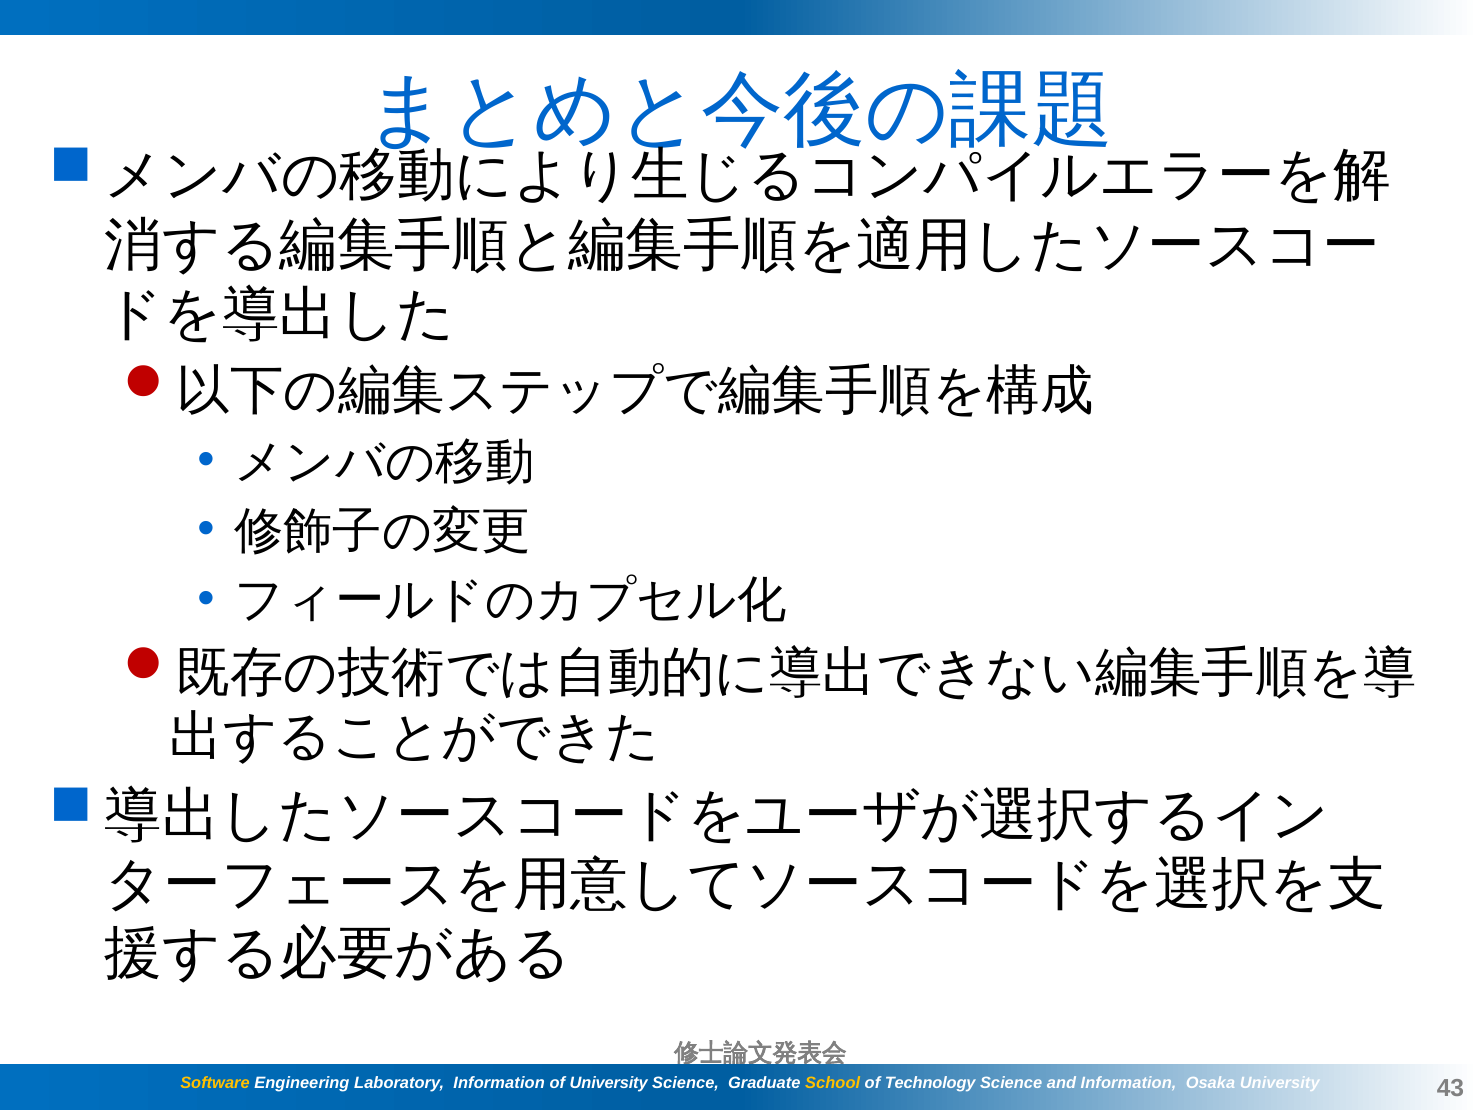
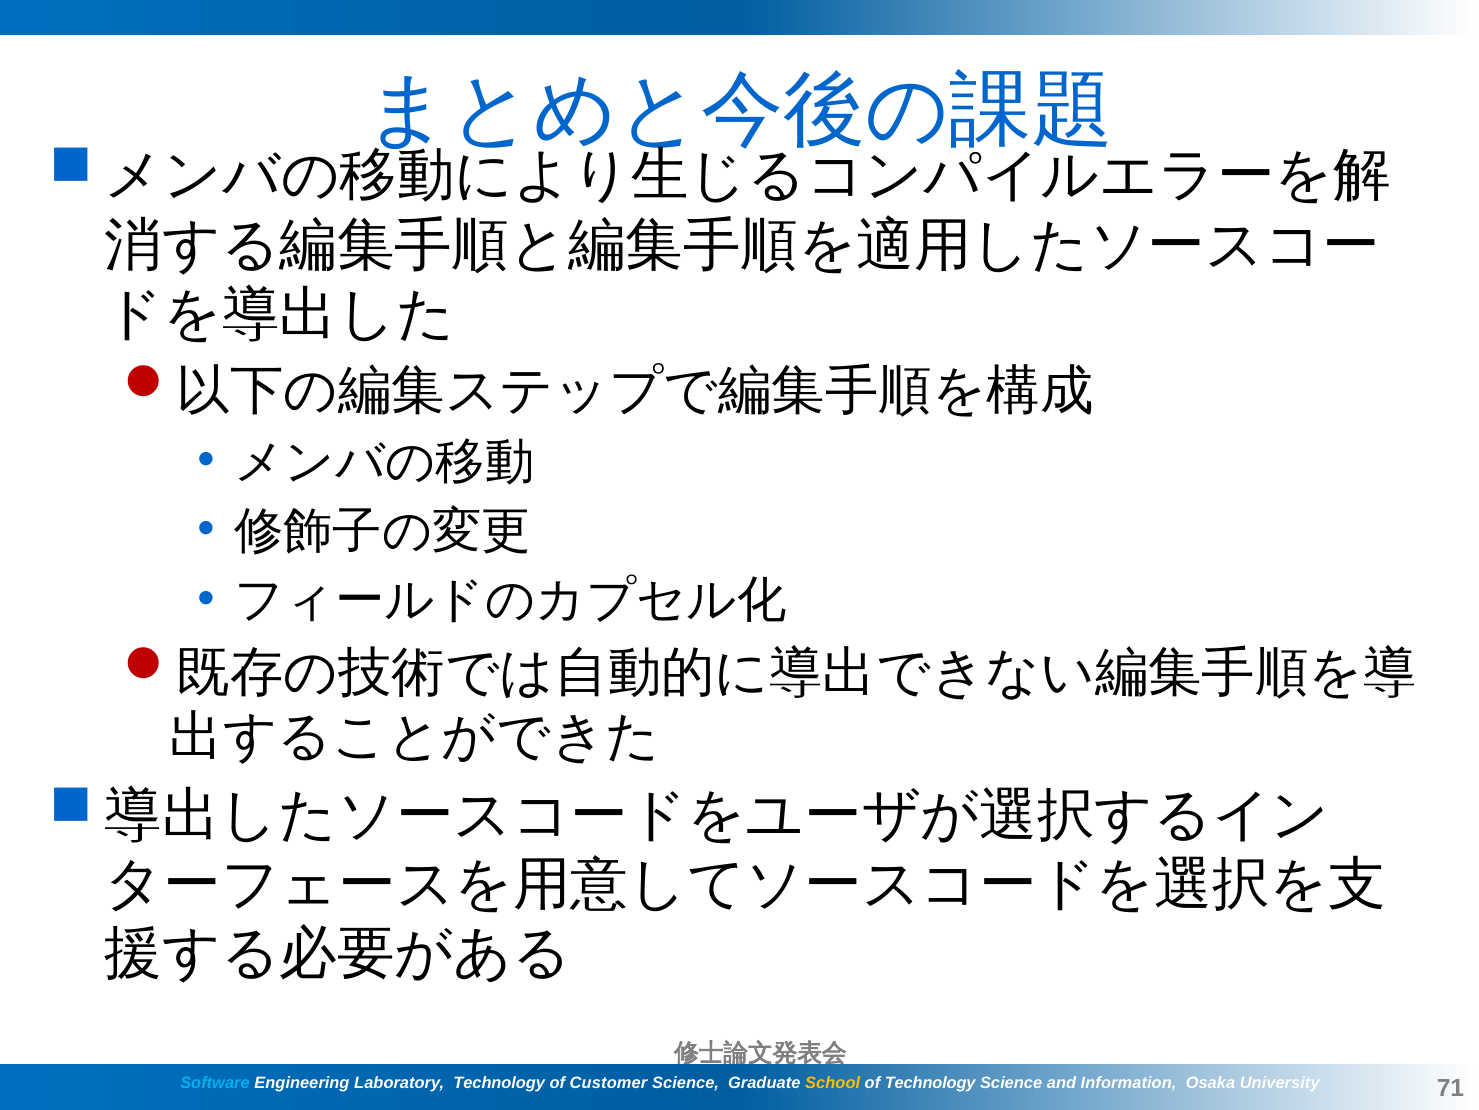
Software colour: yellow -> light blue (215, 1082)
Laboratory Information: Information -> Technology (499, 1082)
of University: University -> Customer (609, 1082)
43: 43 -> 71 (1451, 1087)
